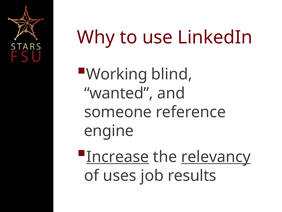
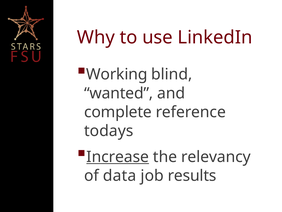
someone: someone -> complete (118, 112)
engine: engine -> todays (109, 131)
relevancy underline: present -> none (216, 156)
uses: uses -> data (120, 175)
